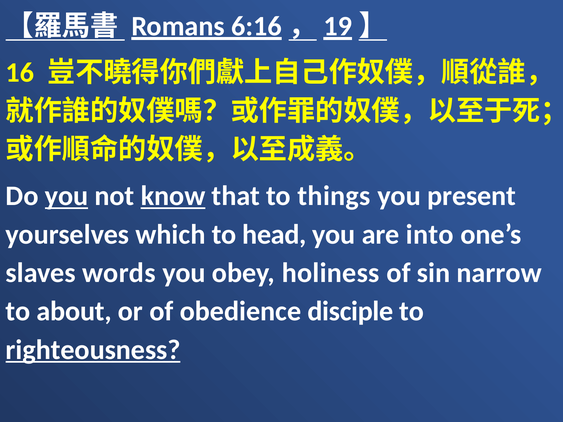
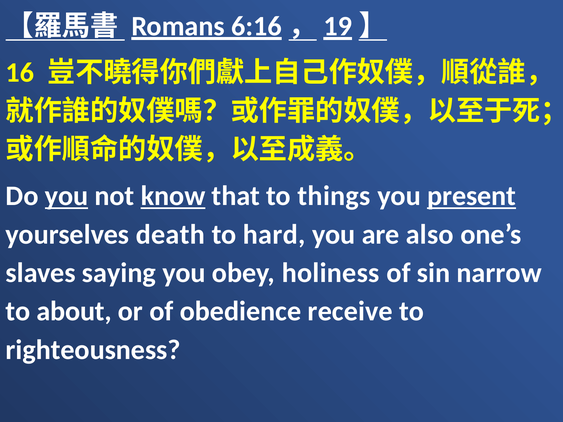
present underline: none -> present (472, 196)
which: which -> death (170, 235)
head: head -> hard (274, 235)
into: into -> also (430, 235)
words: words -> saying (119, 273)
disciple: disciple -> receive (350, 312)
righteousness underline: present -> none (93, 350)
